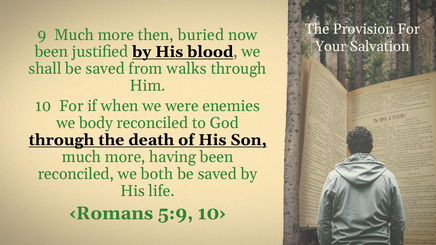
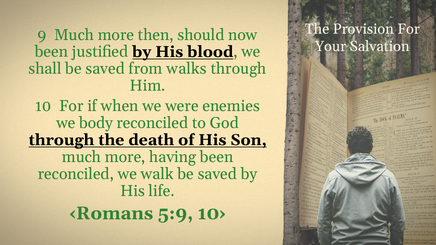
buried: buried -> should (201, 35)
both: both -> walk (157, 174)
